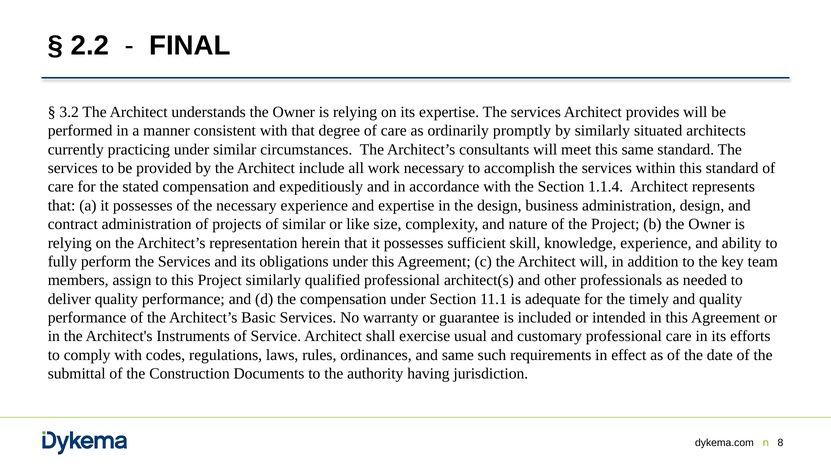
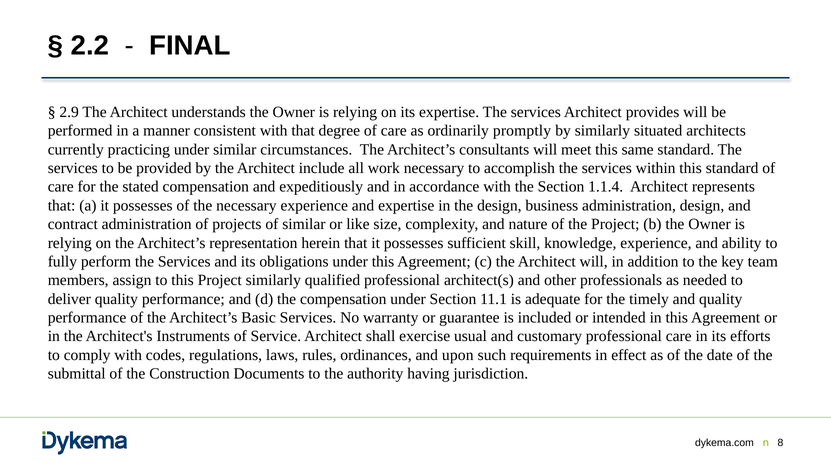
3.2: 3.2 -> 2.9 (69, 112)
and same: same -> upon (458, 355)
